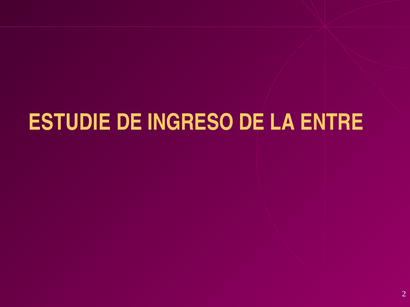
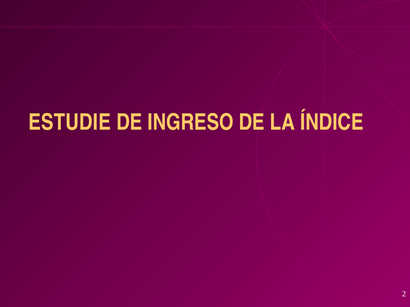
ENTRE: ENTRE -> ÍNDICE (332, 122)
